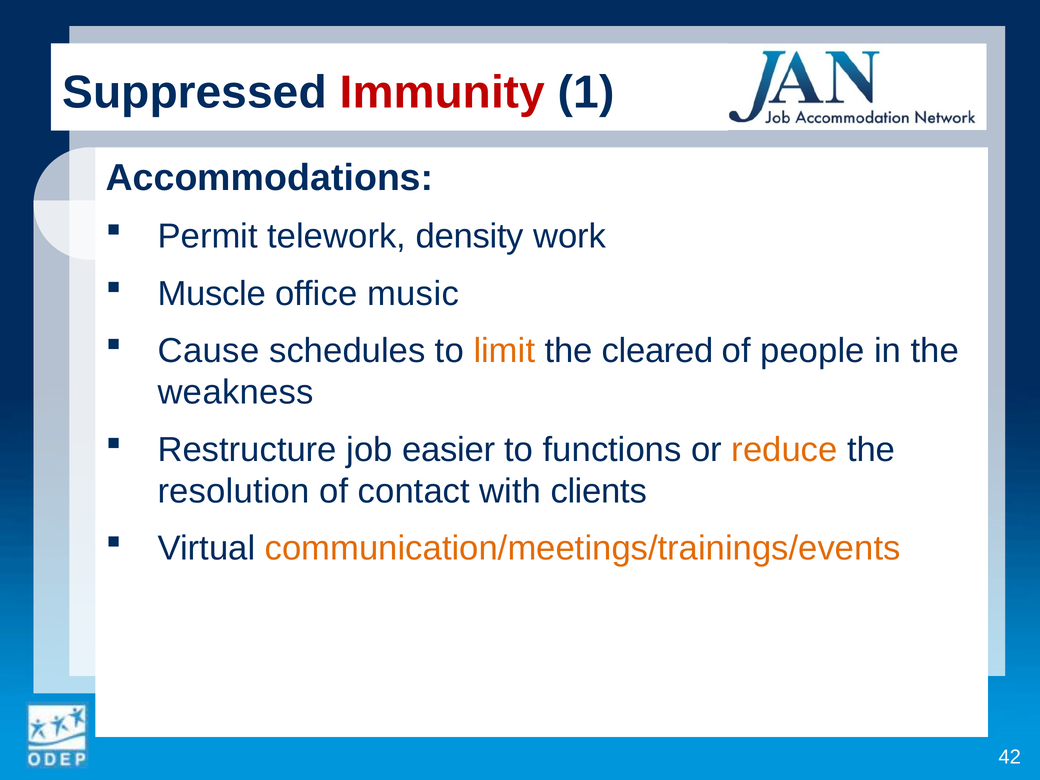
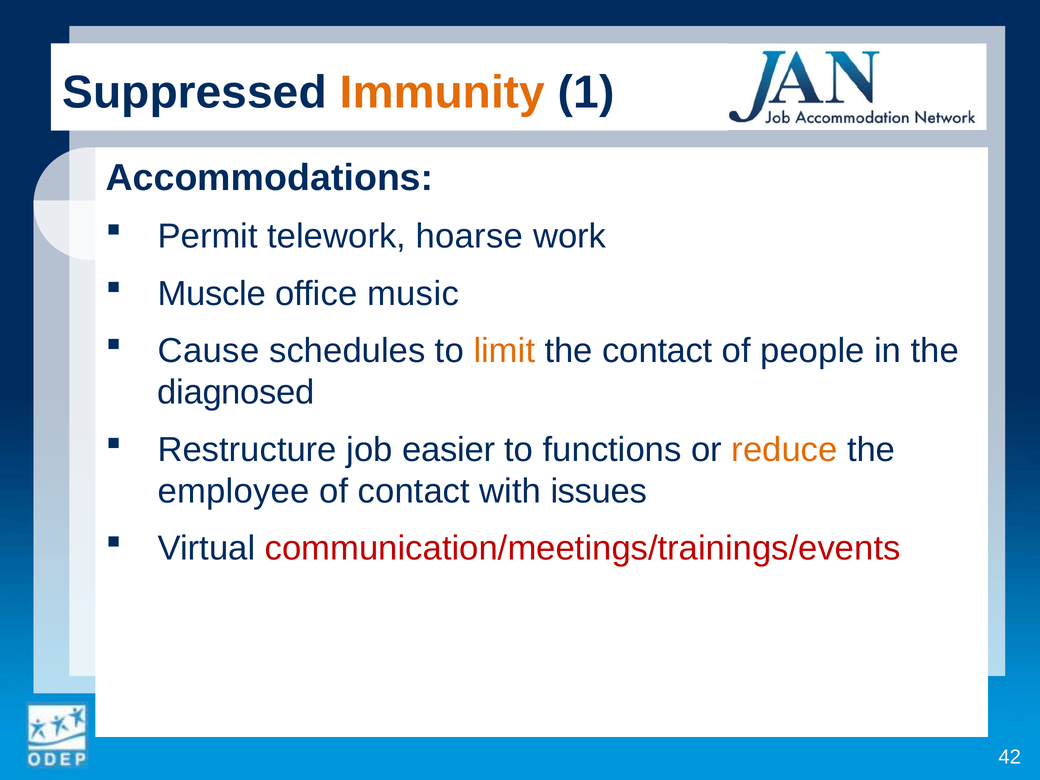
Immunity colour: red -> orange (442, 92)
density: density -> hoarse (469, 237)
the cleared: cleared -> contact (657, 351)
weakness: weakness -> diagnosed (236, 393)
resolution: resolution -> employee (234, 491)
clients: clients -> issues (599, 491)
communication/meetings/trainings/events colour: orange -> red (583, 549)
